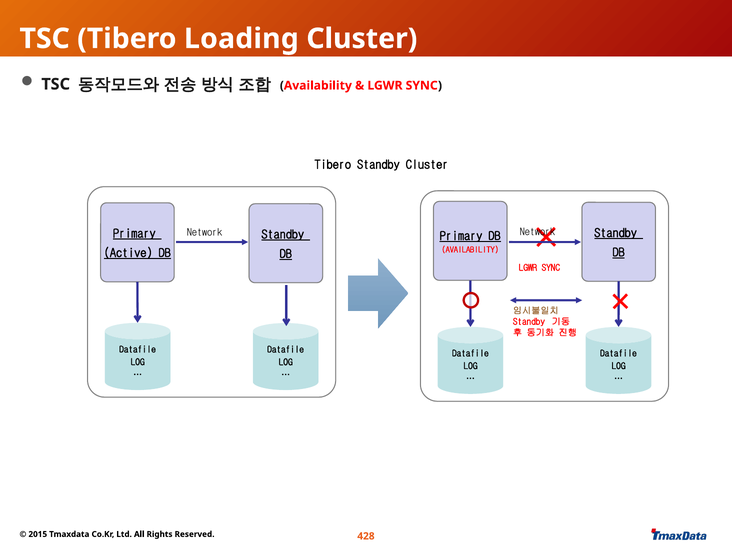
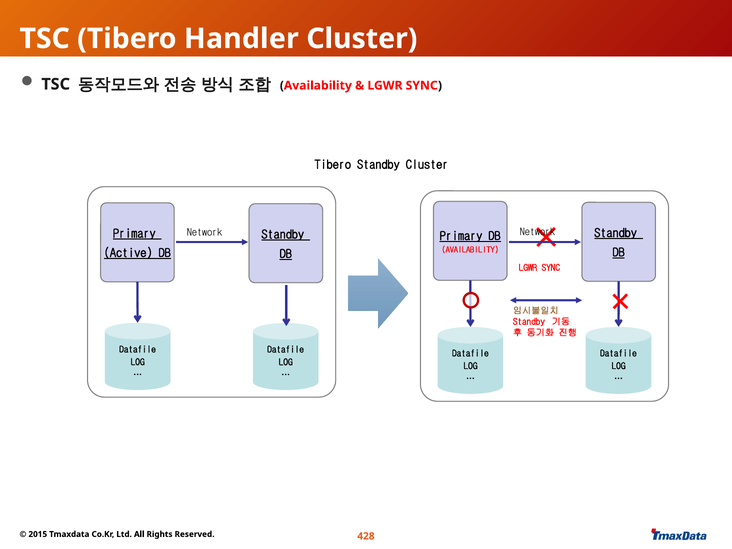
Loading: Loading -> Handler (241, 39)
